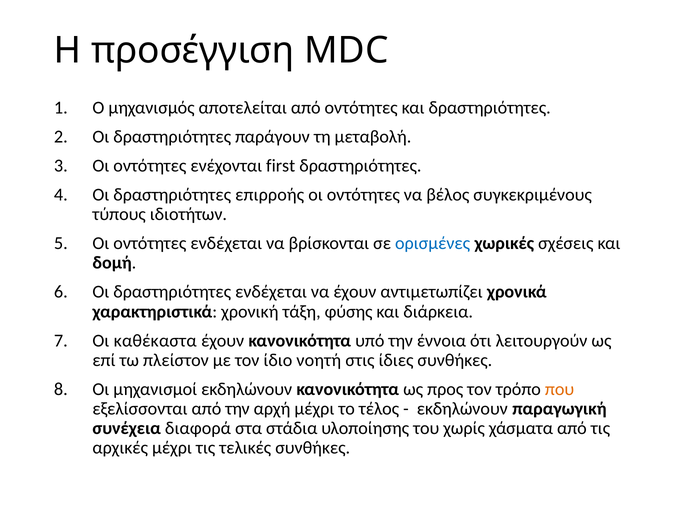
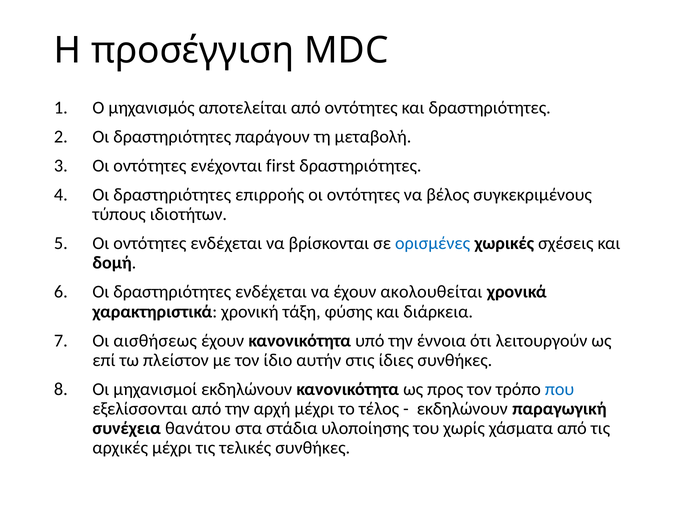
αντιμετωπίζει: αντιμετωπίζει -> ακολουθείται (431, 292)
καθέκαστα: καθέκαστα -> αισθήσεως (155, 340)
νοητή: νοητή -> αυτήν (319, 360)
που colour: orange -> blue (560, 389)
διαφορά: διαφορά -> θανάτου (198, 428)
